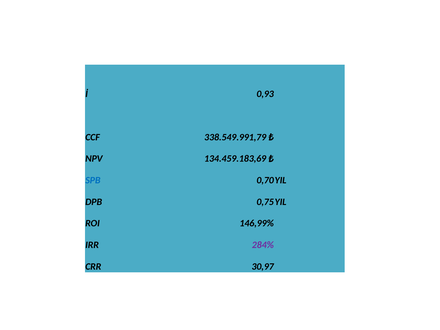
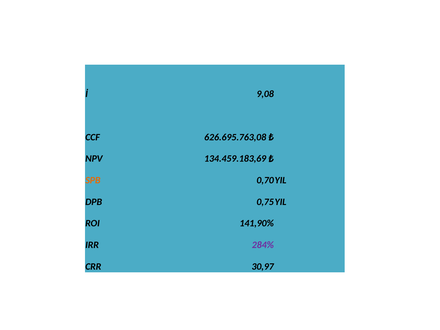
0,93: 0,93 -> 9,08 (265, 94)
338.549.991,79: 338.549.991,79 -> 626.695.763,08 (235, 137)
SPB colour: blue -> orange (93, 180)
146,99%: 146,99% -> 141,90% (257, 223)
